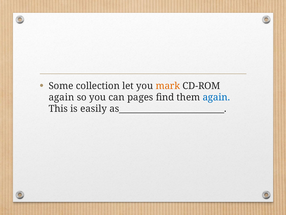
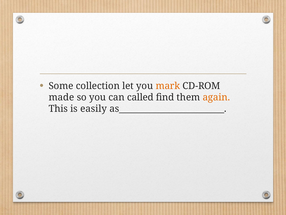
again: again -> made (61, 97)
pages: pages -> called (140, 97)
again colour: blue -> orange (216, 97)
